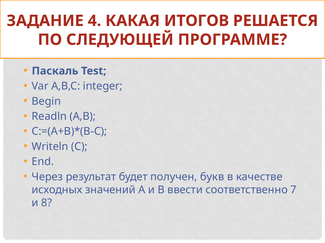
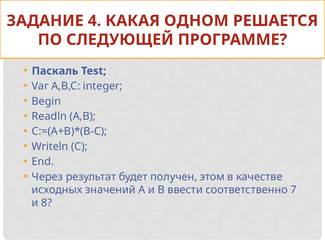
ИТОГОВ: ИТОГОВ -> ОДНОМ (196, 21)
букв: букв -> этом (212, 177)
